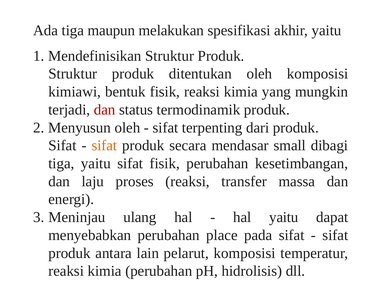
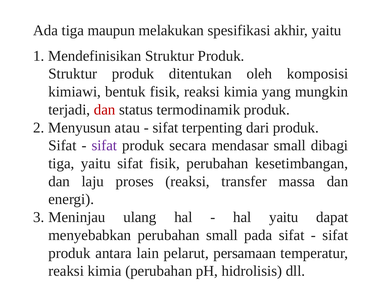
Menyusun oleh: oleh -> atau (127, 128)
sifat colour: orange -> purple (104, 146)
perubahan place: place -> small (222, 235)
pelarut komposisi: komposisi -> persamaan (245, 253)
